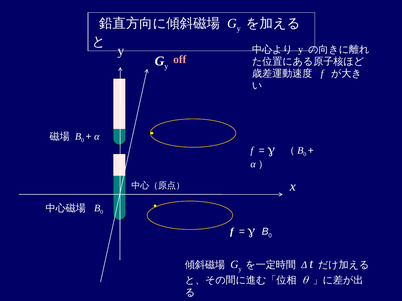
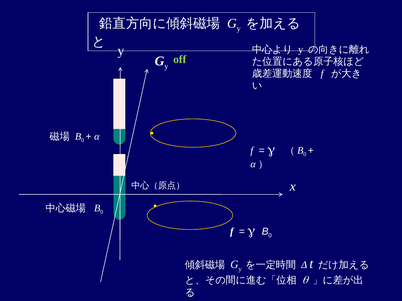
off colour: pink -> light green (180, 60)
